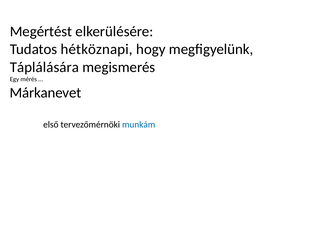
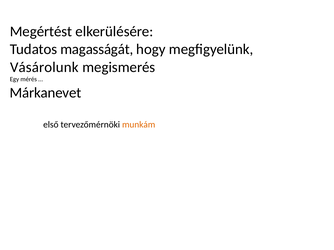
hétköznapi: hétköznapi -> magasságát (97, 49)
Táplálására: Táplálására -> Vásárolunk (44, 67)
munkám colour: blue -> orange (139, 125)
